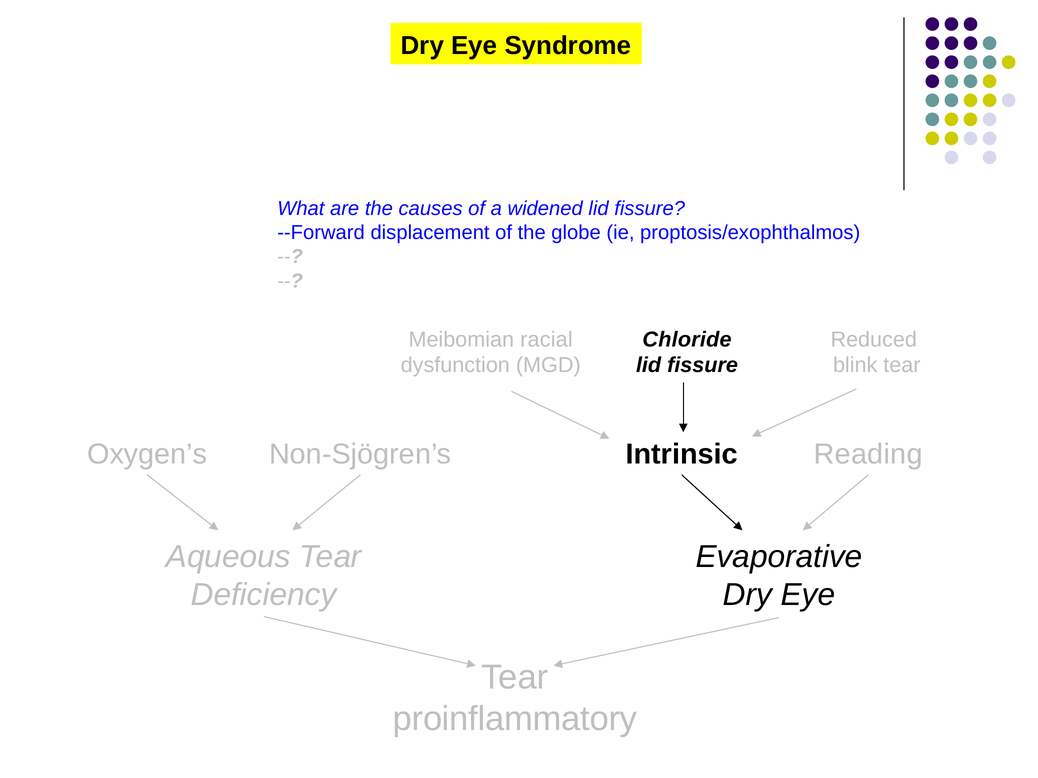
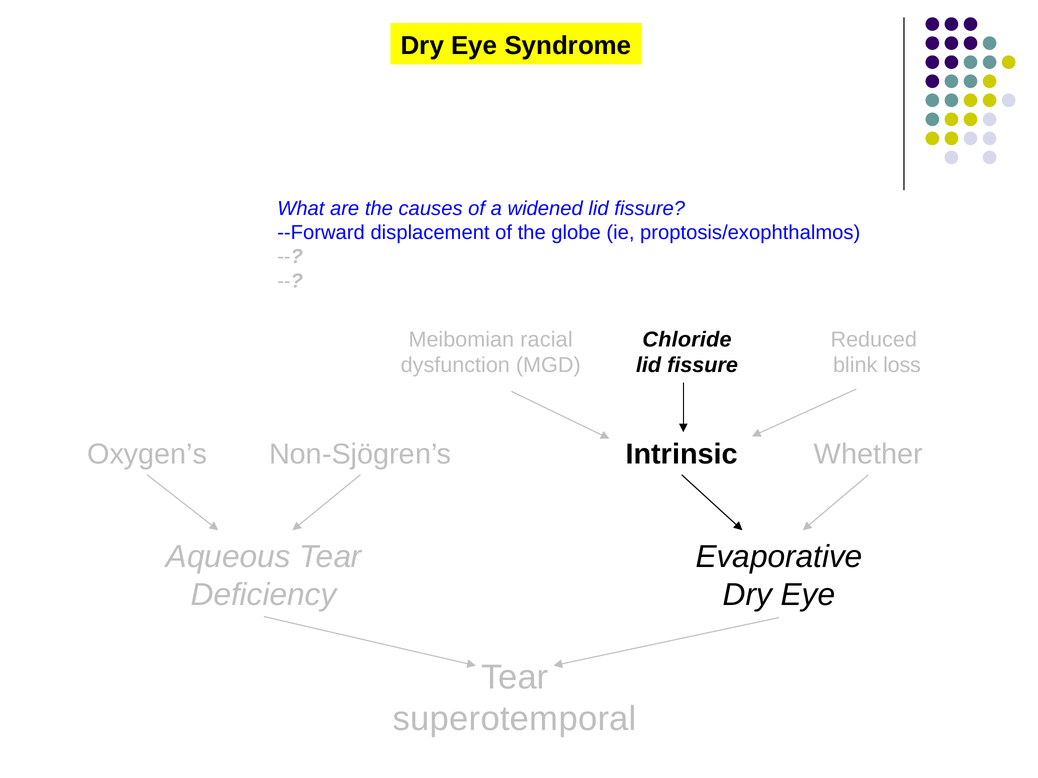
blink tear: tear -> loss (902, 366)
Reading: Reading -> Whether (868, 455)
proinflammatory: proinflammatory -> superotemporal (515, 719)
